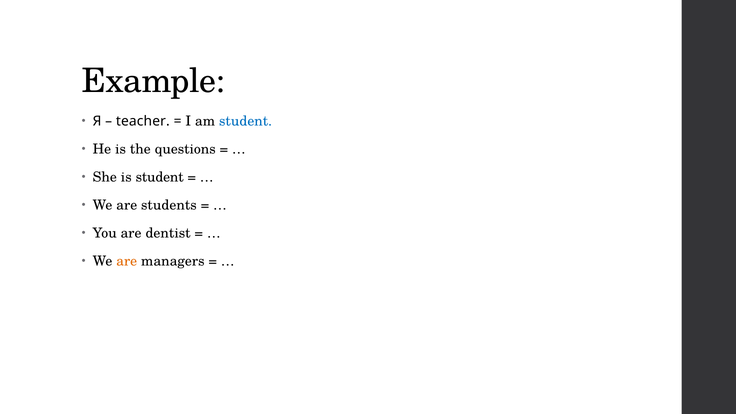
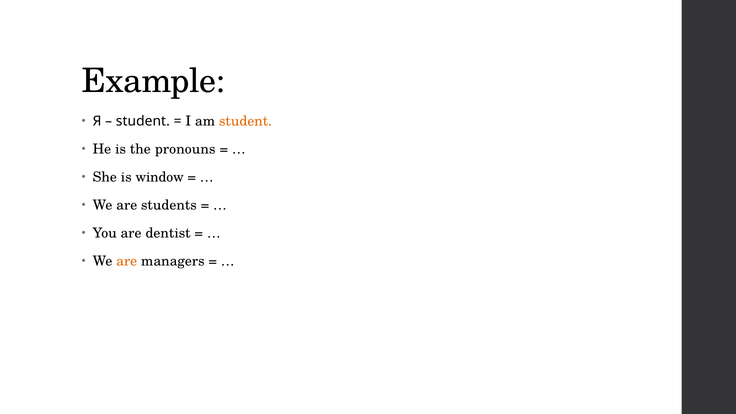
teacher: teacher -> student (143, 121)
student colour: blue -> orange (246, 121)
questions: questions -> pronouns (185, 149)
is student: student -> window (160, 177)
